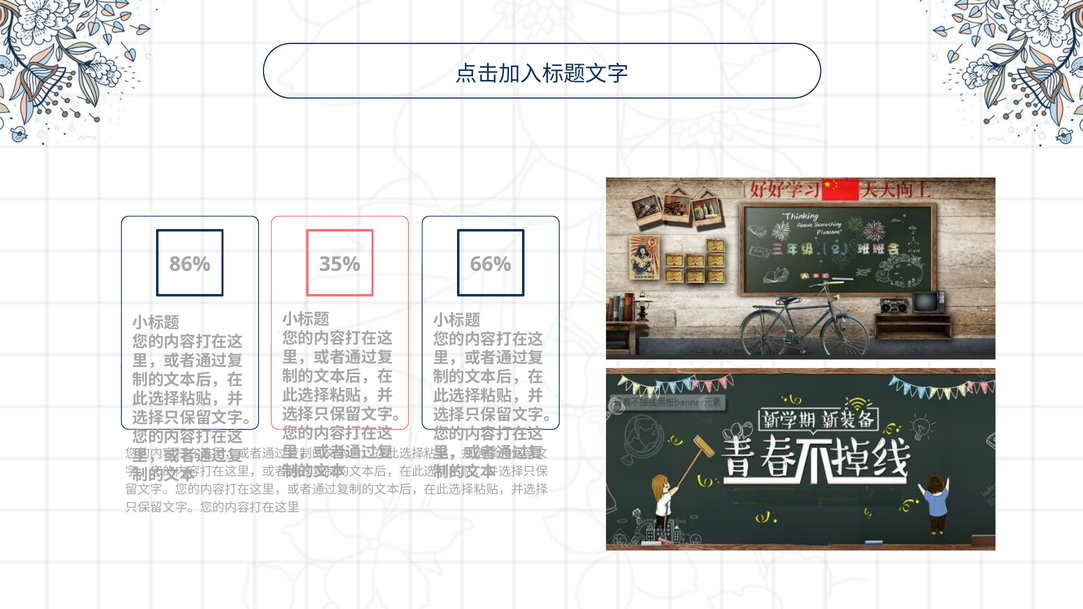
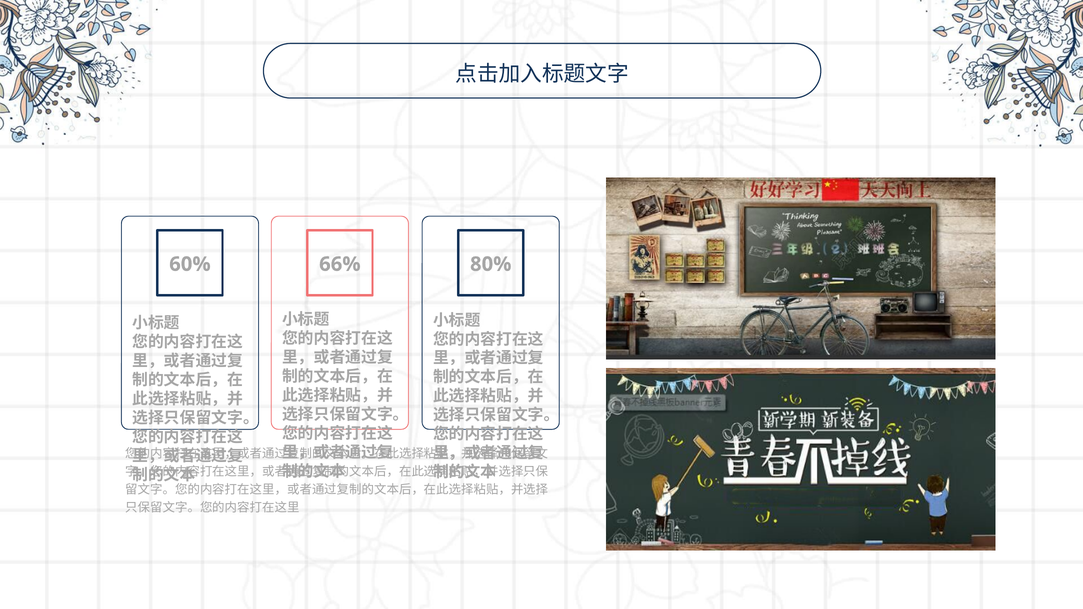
86%: 86% -> 60% (190, 264)
35%: 35% -> 66% (340, 264)
66%: 66% -> 80% (491, 264)
